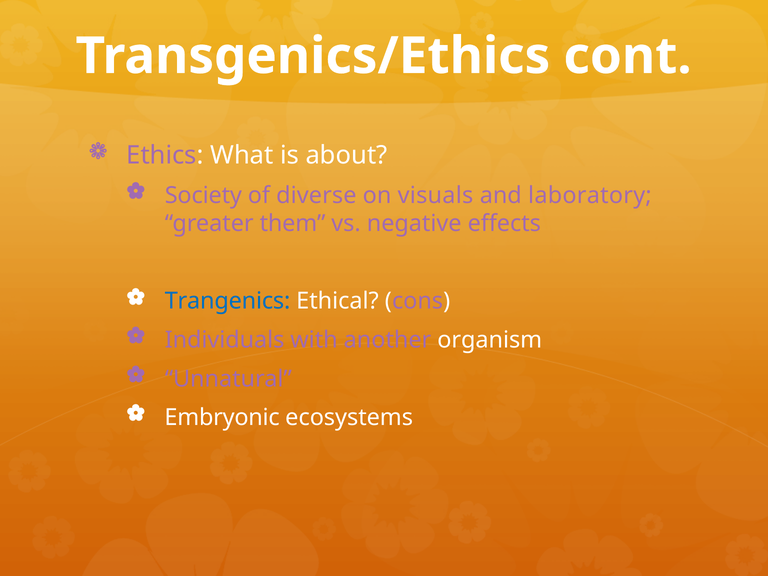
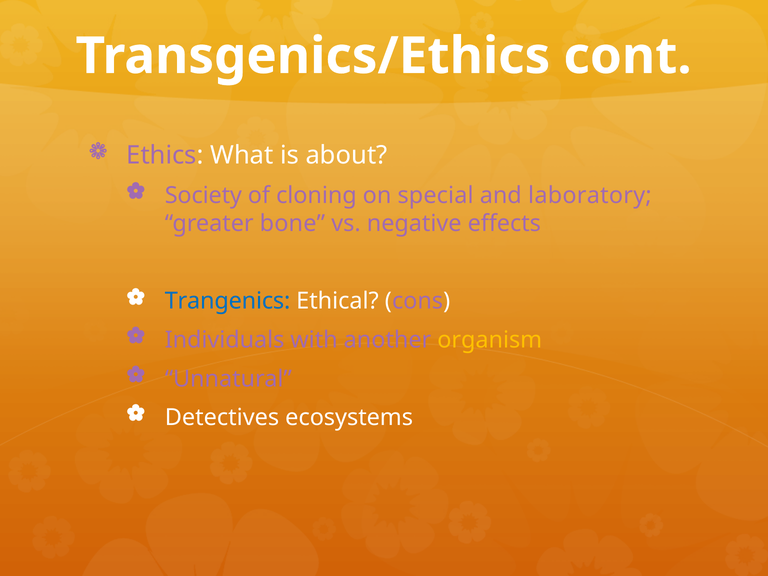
diverse: diverse -> cloning (316, 195)
visuals: visuals -> special (436, 195)
them: them -> bone (292, 224)
organism colour: white -> yellow (490, 340)
Embryonic: Embryonic -> Detectives (222, 418)
